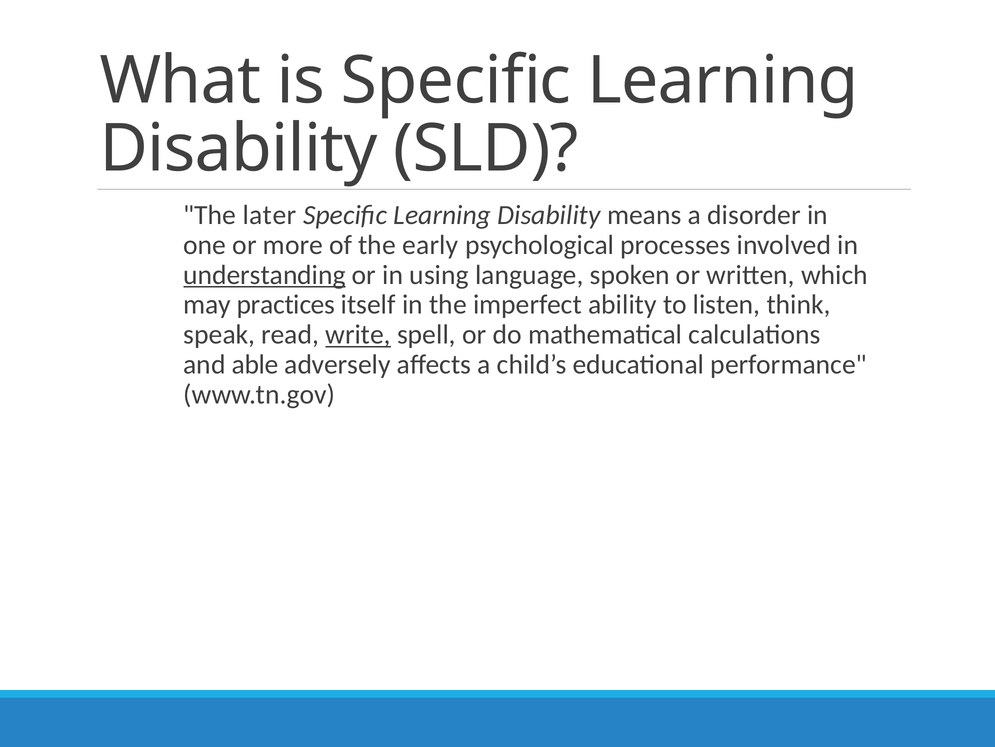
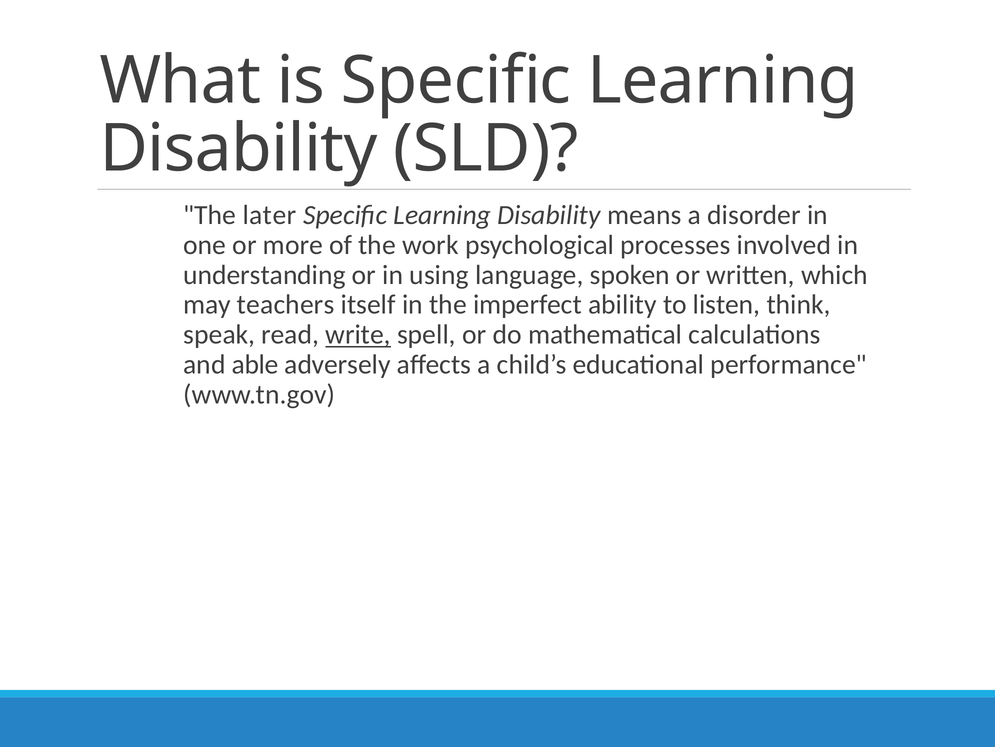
early: early -> work (430, 245)
understanding underline: present -> none (265, 275)
practices: practices -> teachers (286, 304)
